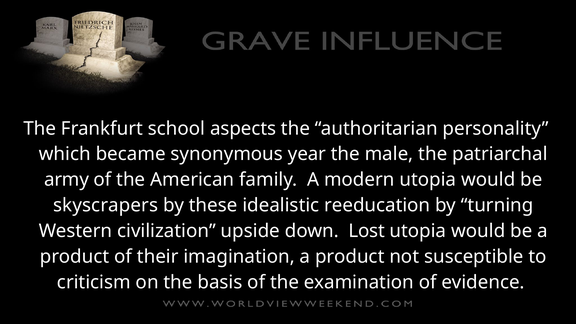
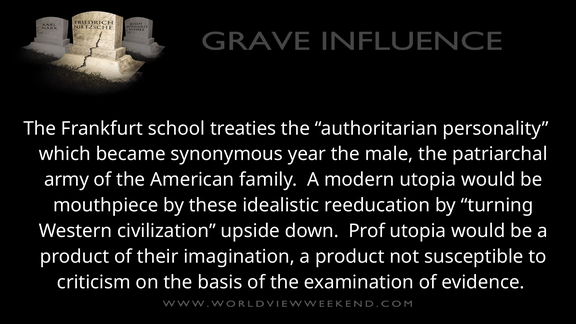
aspects: aspects -> treaties (243, 128)
skyscrapers: skyscrapers -> mouthpiece (106, 205)
Lost: Lost -> Prof (367, 231)
